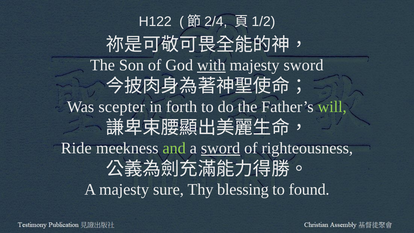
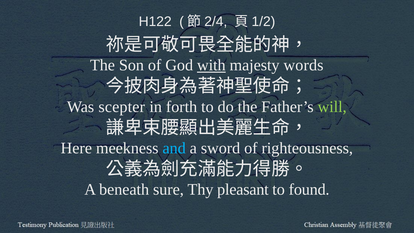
majesty sword: sword -> words (304, 65)
Ride: Ride -> Here (76, 148)
and colour: light green -> light blue (174, 148)
sword underline: present -> none (221, 148)
A majesty: majesty -> beneath (124, 190)
blessing: blessing -> pleasant (243, 190)
